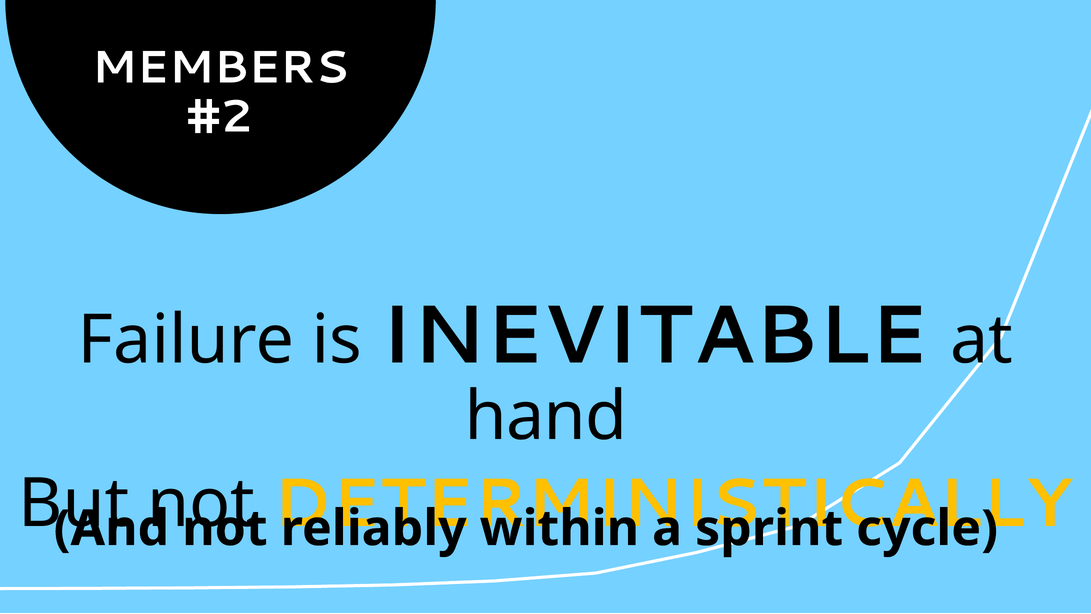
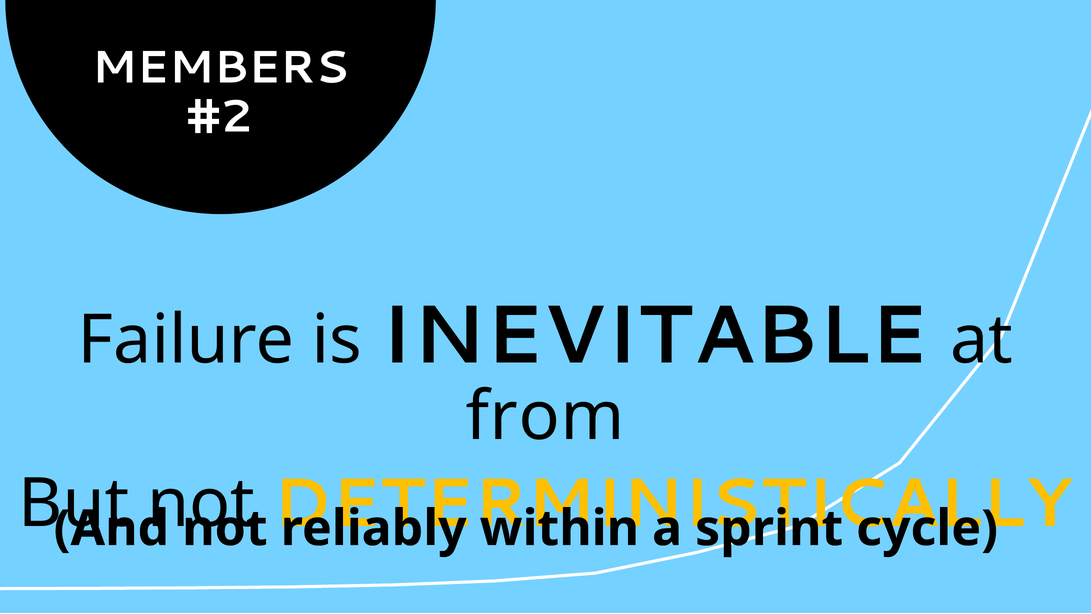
hand: hand -> from (545, 416)
